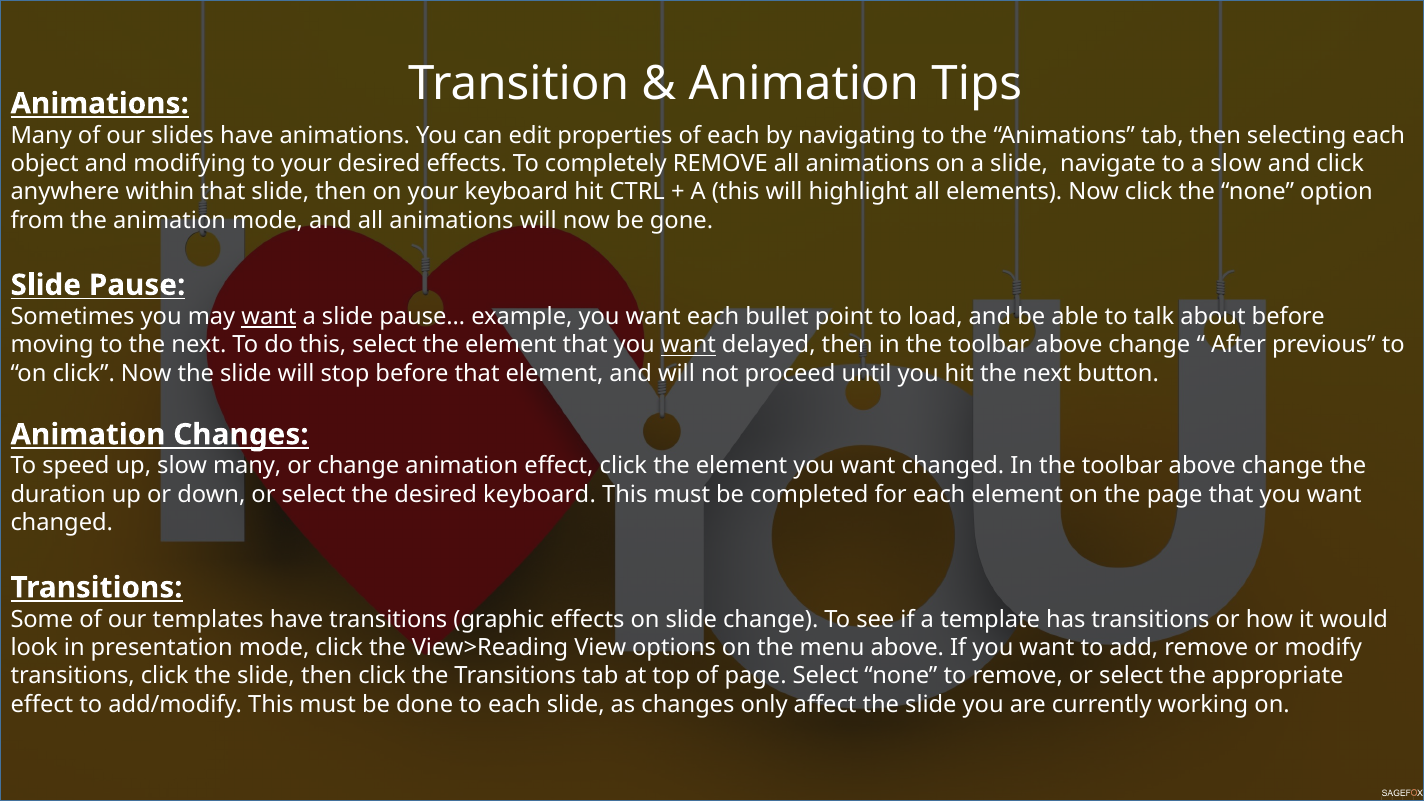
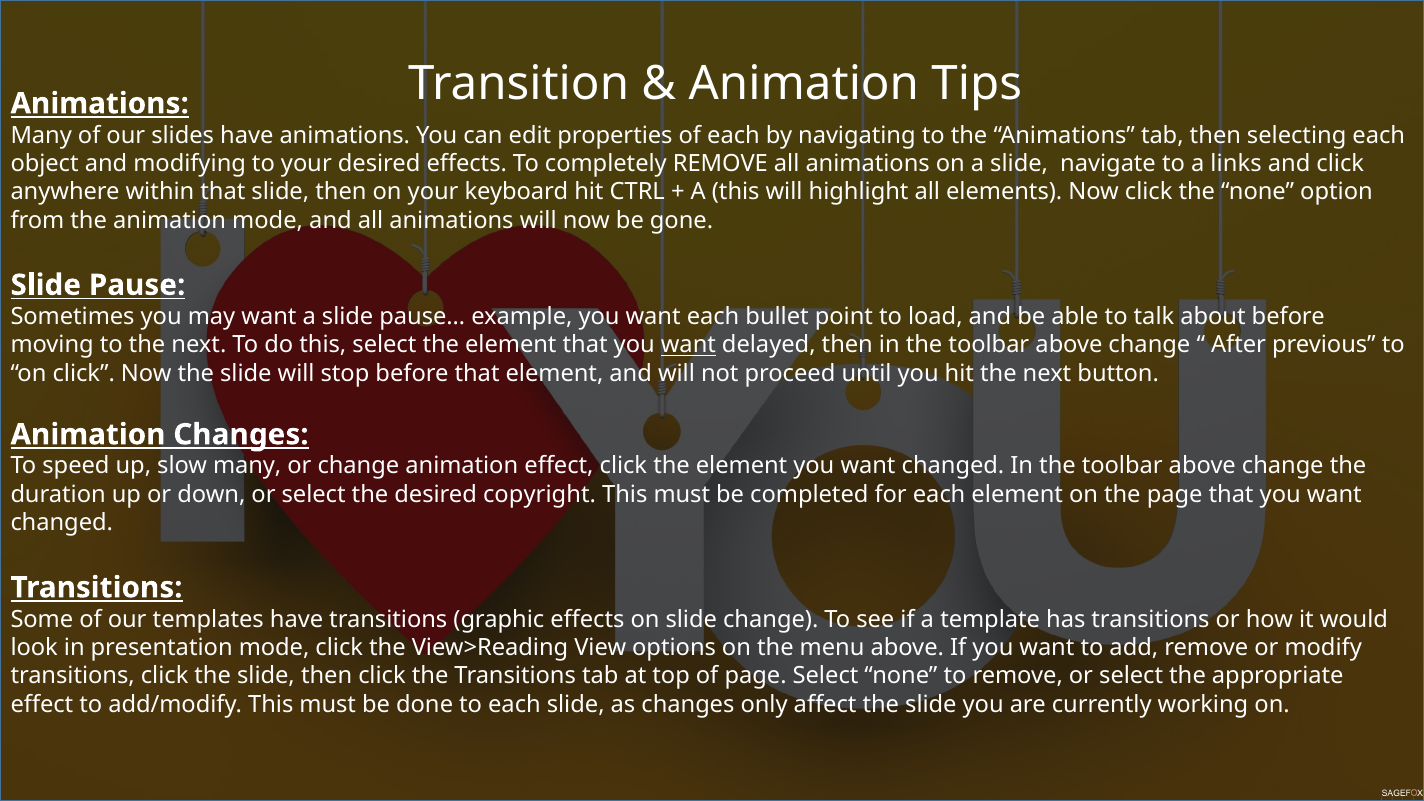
a slow: slow -> links (1236, 164)
want underline: present -> none (269, 317)
desired keyboard: keyboard -> copyright (540, 495)
